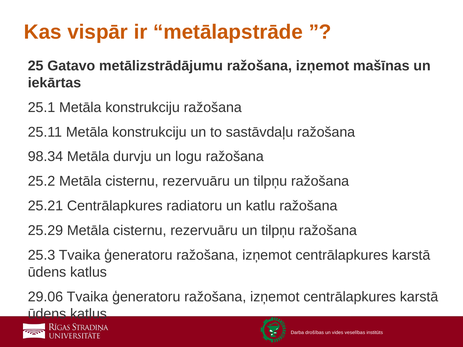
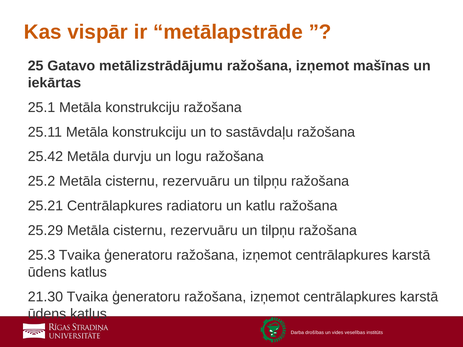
98.34: 98.34 -> 25.42 (45, 157)
29.06: 29.06 -> 21.30 (45, 297)
